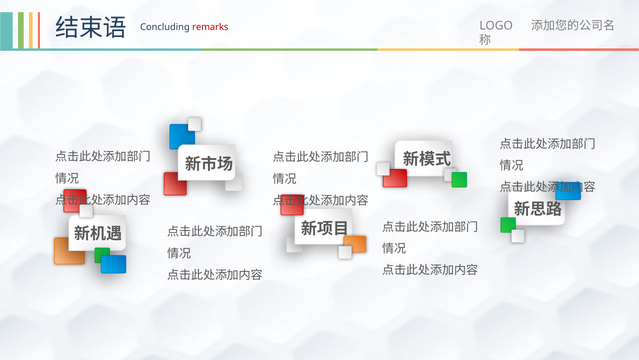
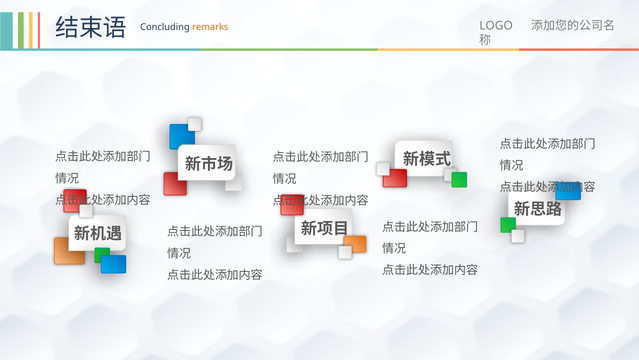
remarks colour: red -> orange (210, 27)
